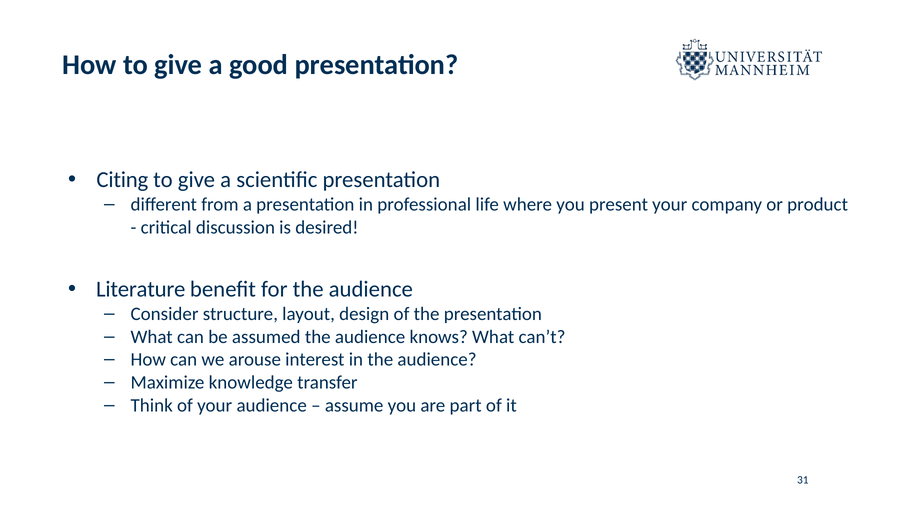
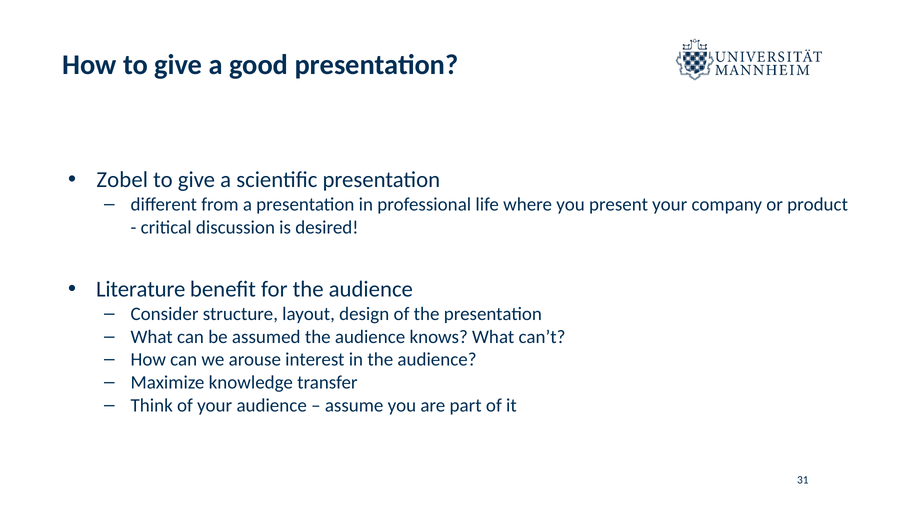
Citing: Citing -> Zobel (122, 180)
